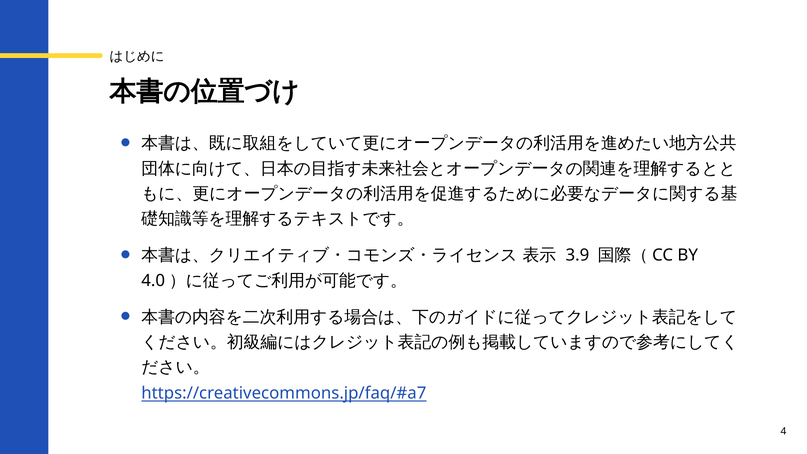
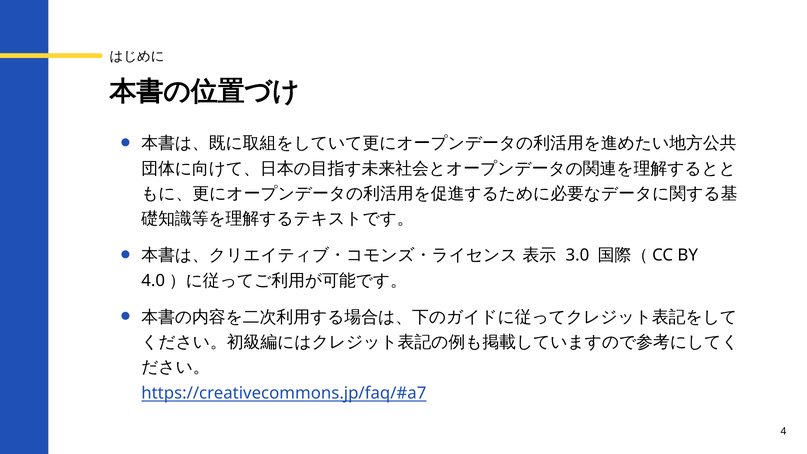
3.9: 3.9 -> 3.0 (577, 255)
